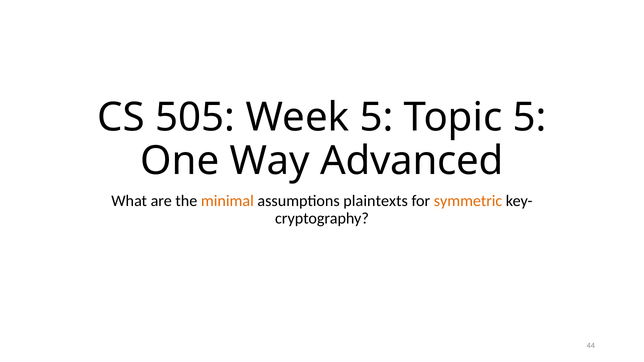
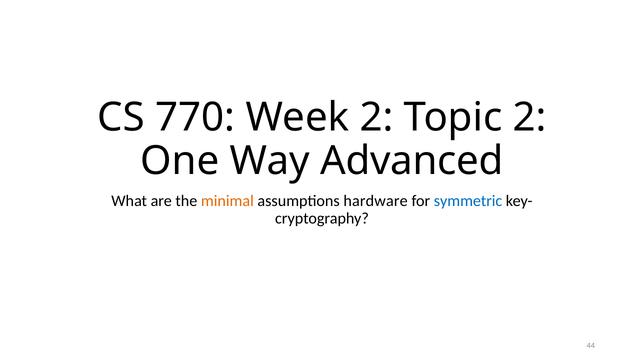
505: 505 -> 770 (195, 118)
Week 5: 5 -> 2 (377, 118)
Topic 5: 5 -> 2 (530, 118)
plaintexts: plaintexts -> hardware (376, 201)
symmetric colour: orange -> blue (468, 201)
